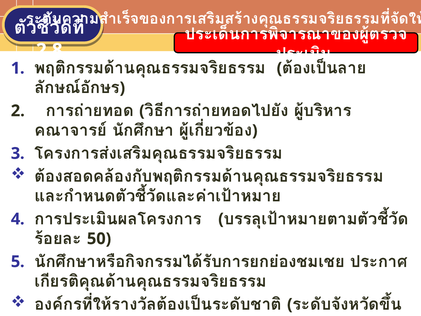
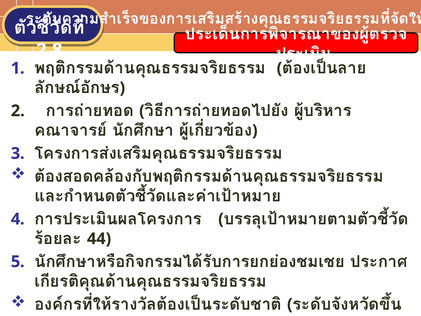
50: 50 -> 44 (99, 239)
